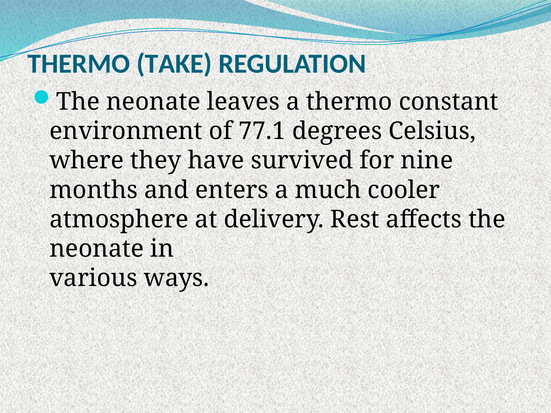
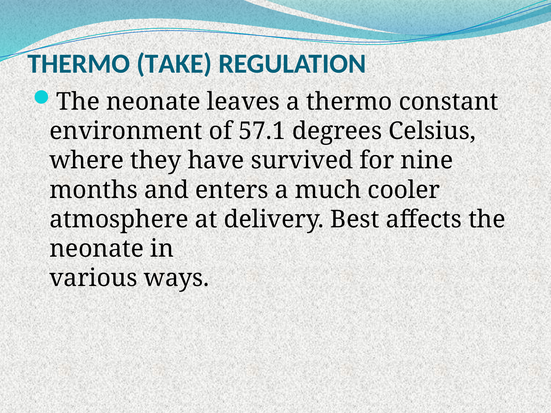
77.1: 77.1 -> 57.1 (262, 131)
Rest: Rest -> Best (355, 219)
